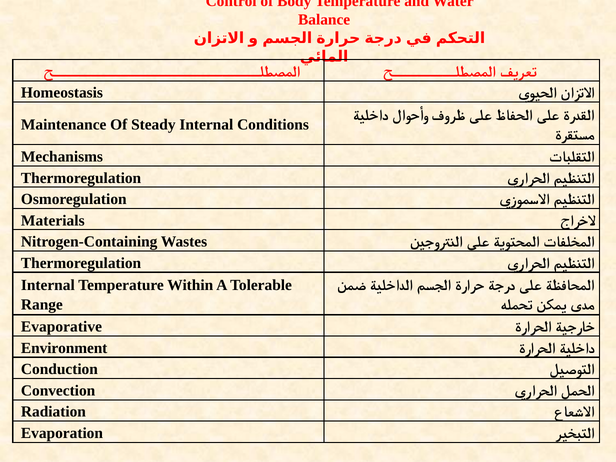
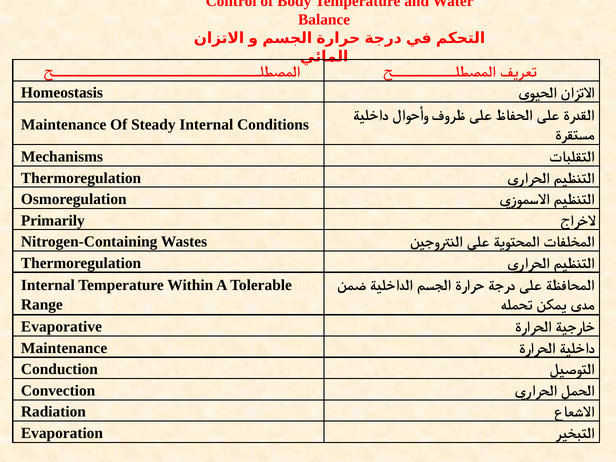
Materials: Materials -> Primarily (53, 220)
Environment: Environment -> Maintenance (64, 348)
